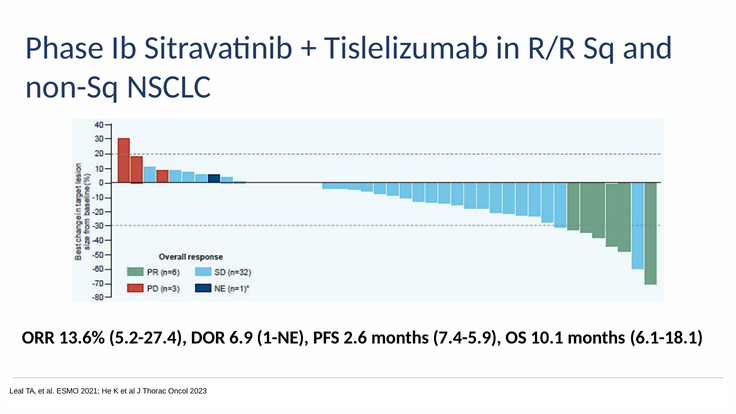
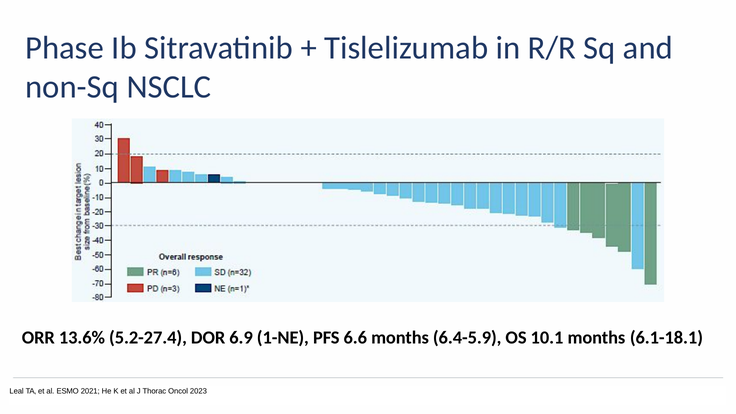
2.6: 2.6 -> 6.6 (355, 338)
7.4-5.9: 7.4-5.9 -> 6.4-5.9 (467, 338)
